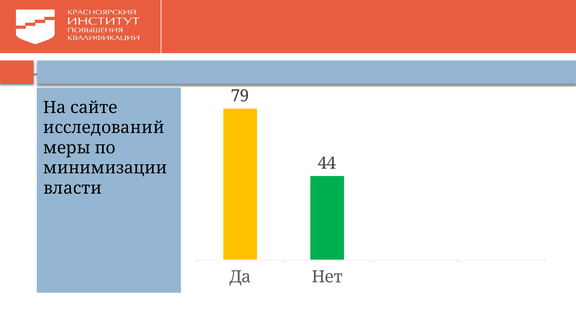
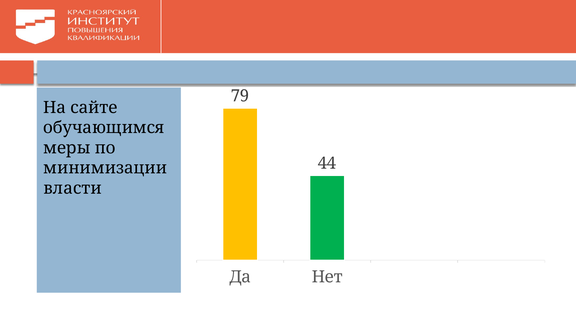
исследований: исследований -> обучающимся (104, 128)
